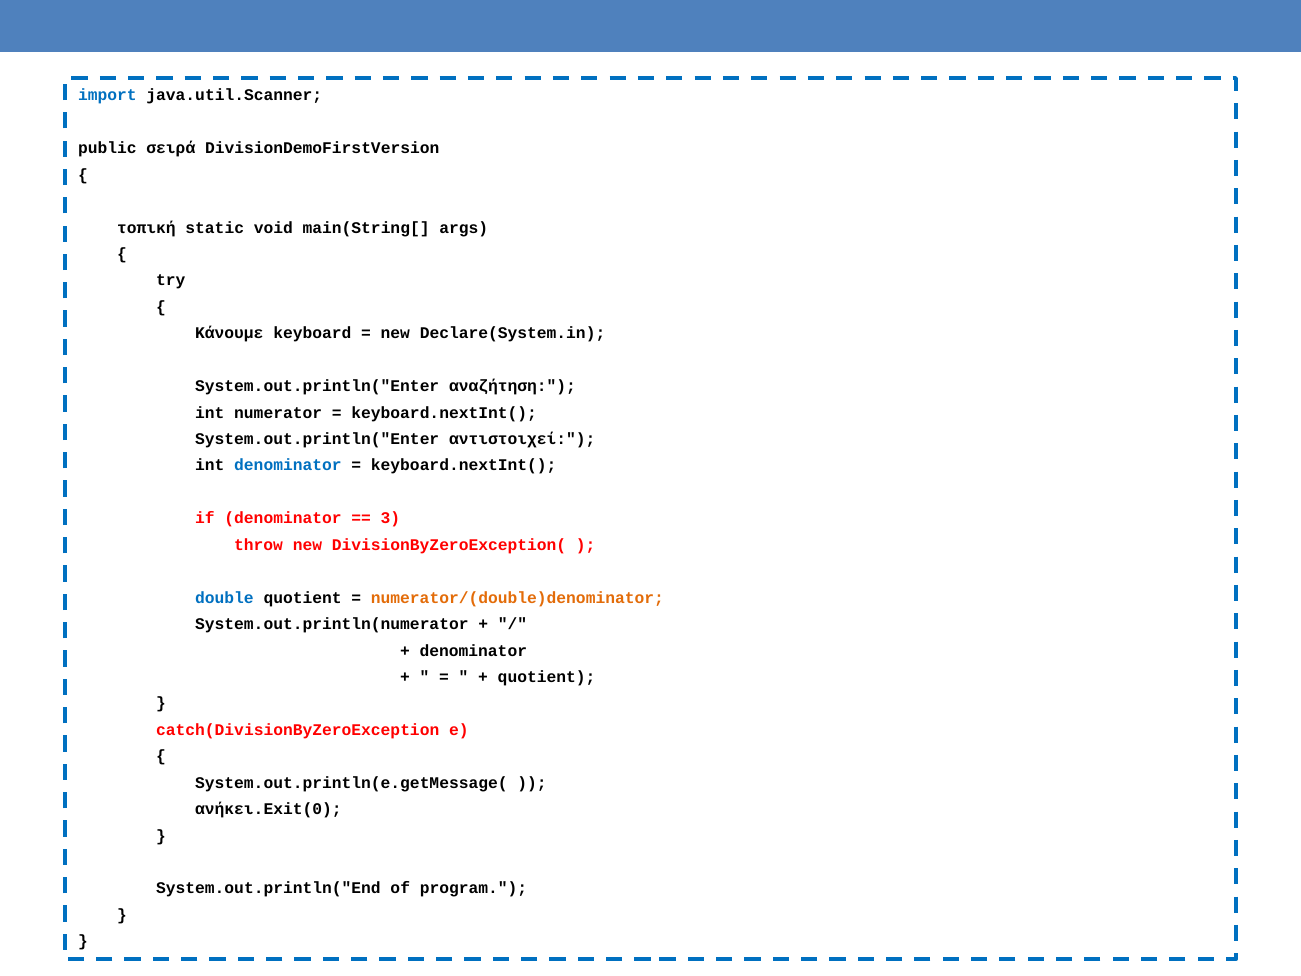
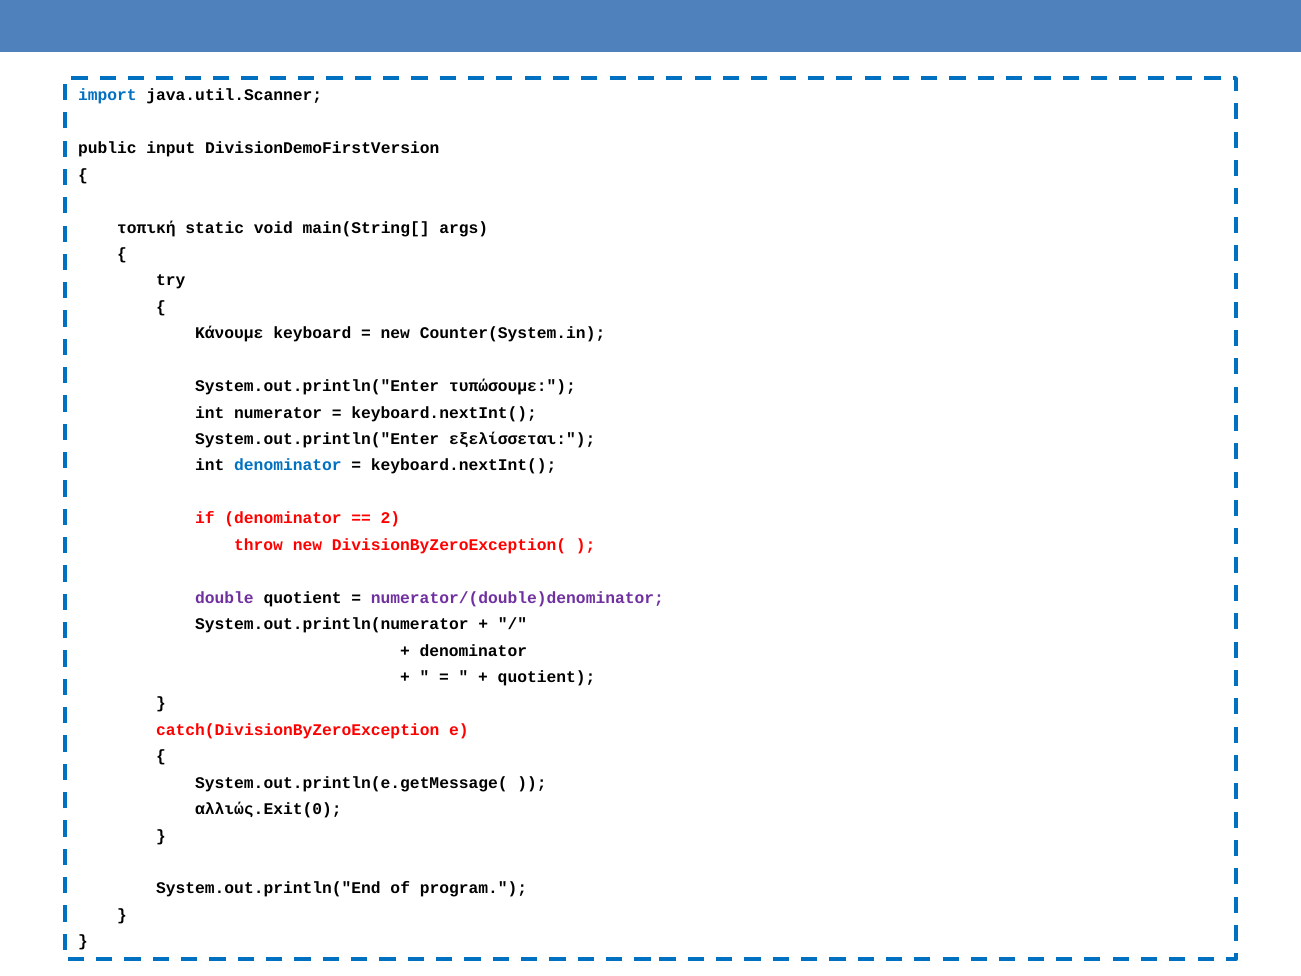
σειρά: σειρά -> input (171, 148)
Declare(System.in: Declare(System.in -> Counter(System.in (513, 333)
αναζήτηση: αναζήτηση -> τυπώσουμε (513, 386)
αντιστοιχεί: αντιστοιχεί -> εξελίσσεται (522, 439)
3: 3 -> 2 (390, 518)
double colour: blue -> purple (224, 598)
numerator/(double)denominator colour: orange -> purple (517, 598)
ανήκει.Exit(0: ανήκει.Exit(0 -> αλλιώς.Exit(0 (268, 809)
